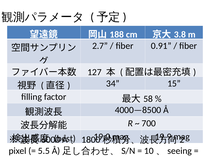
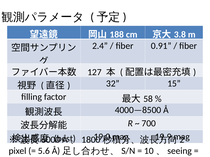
2.7: 2.7 -> 2.4 (100, 46)
34: 34 -> 32 (113, 84)
5.5: 5.5 -> 5.6 (44, 151)
